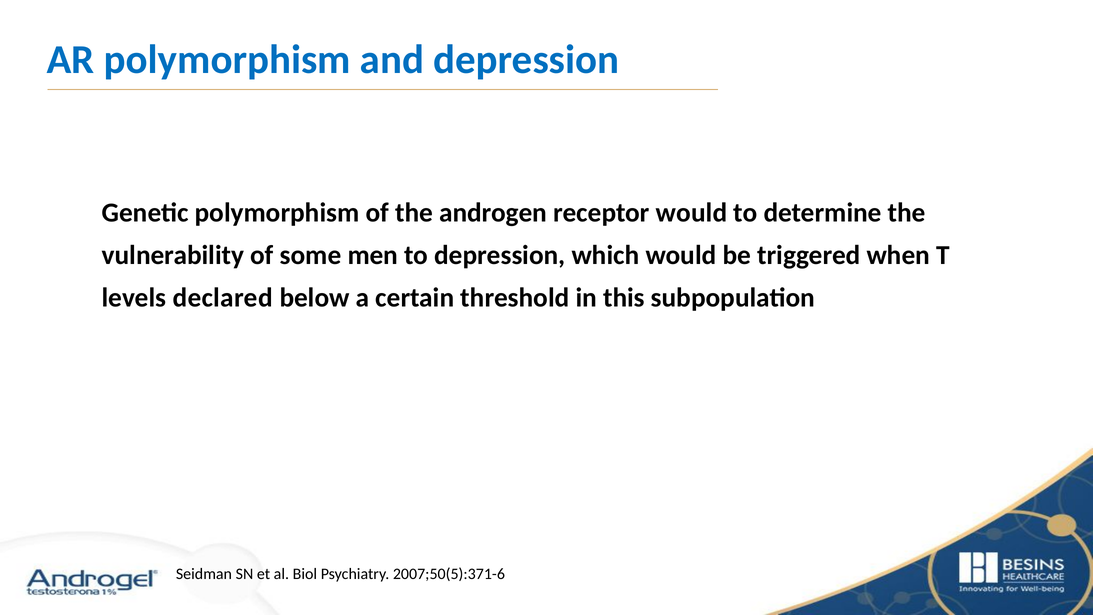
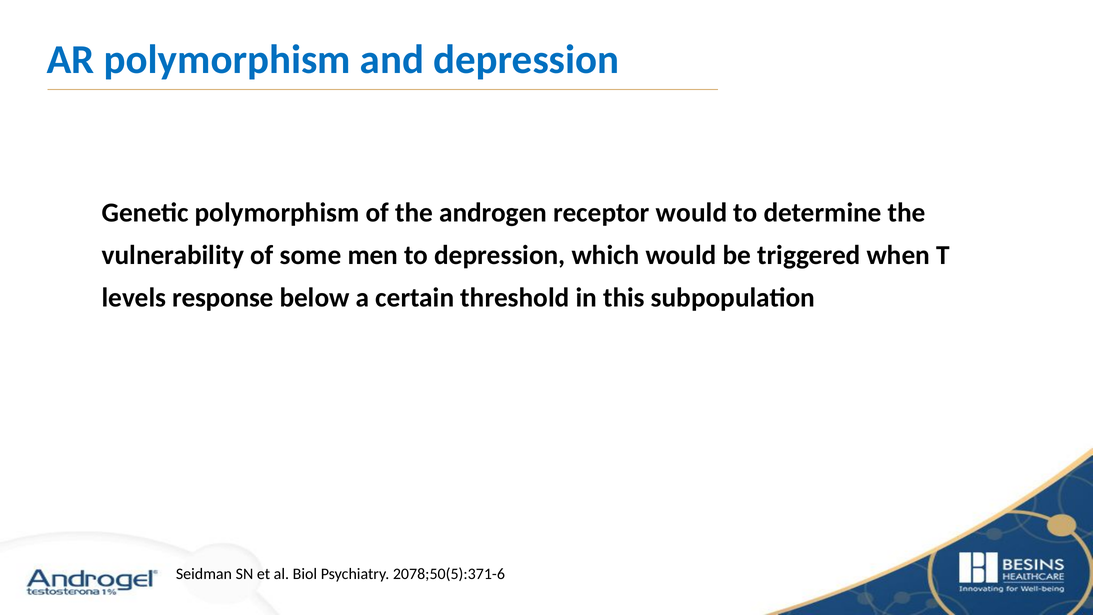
declared: declared -> response (223, 298)
2007;50(5):371-6: 2007;50(5):371-6 -> 2078;50(5):371-6 (449, 574)
